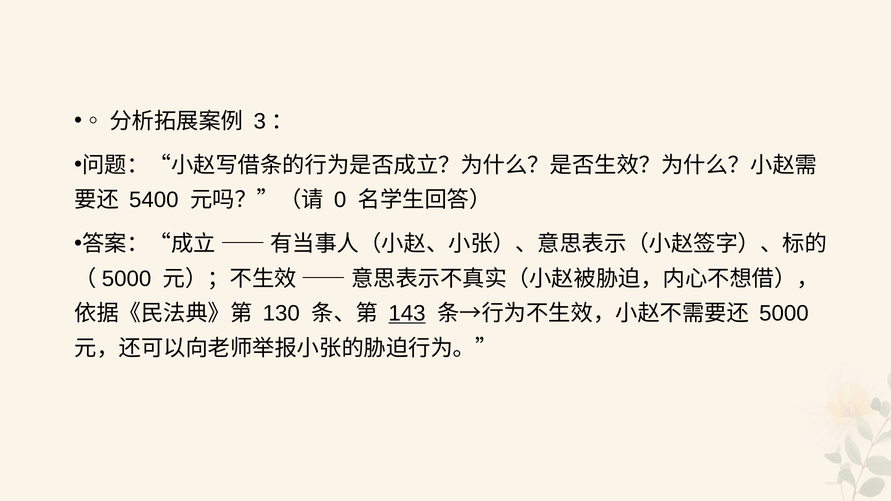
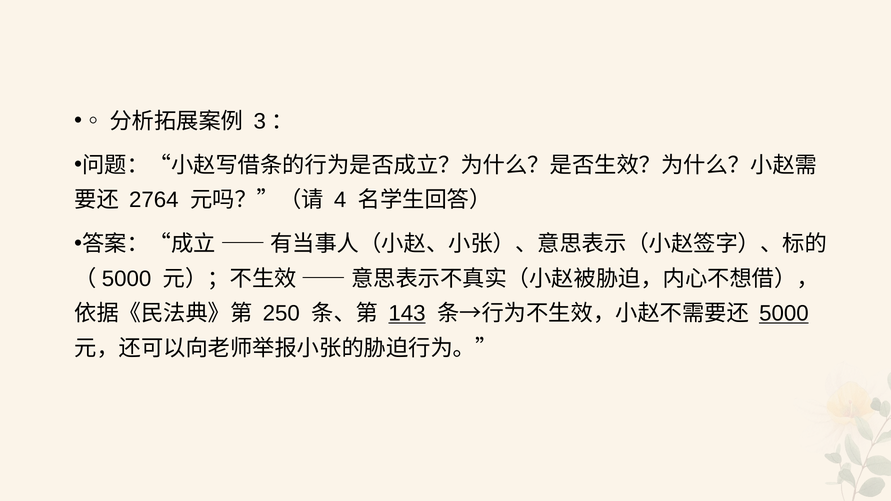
5400: 5400 -> 2764 (154, 200)
0: 0 -> 4 (340, 200)
130: 130 -> 250 (281, 314)
5000 underline: none -> present (784, 314)
